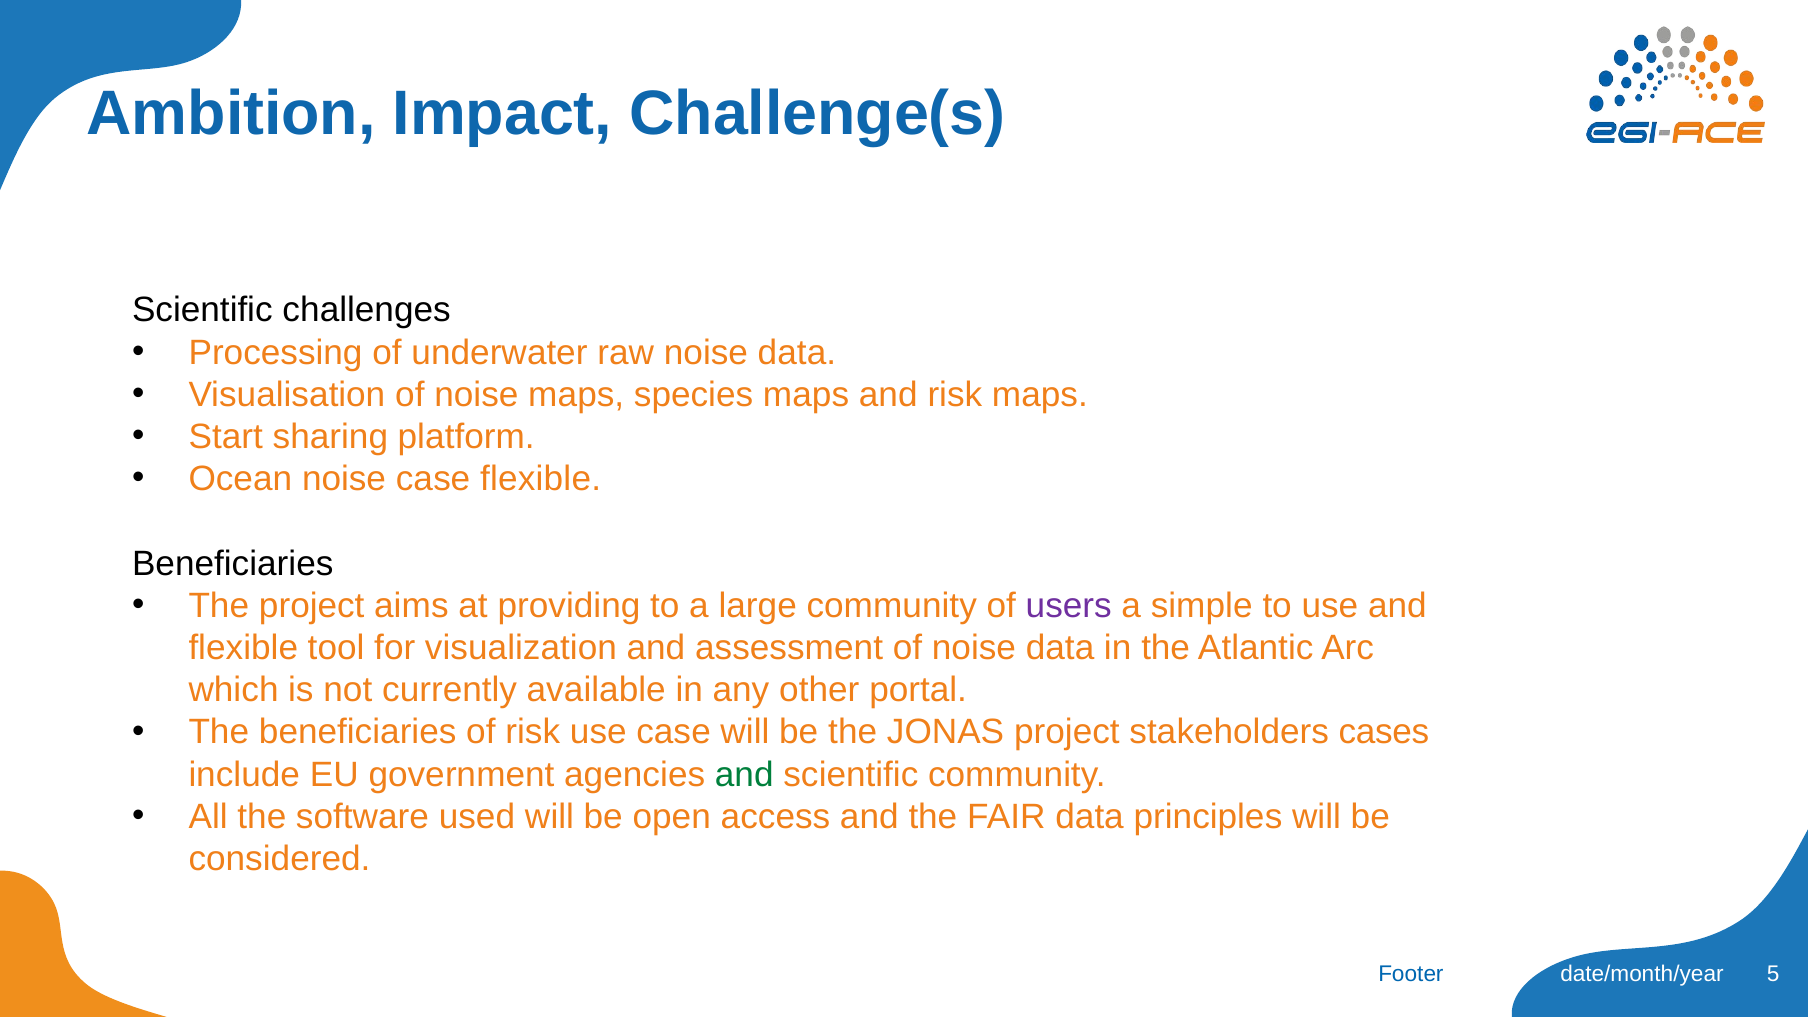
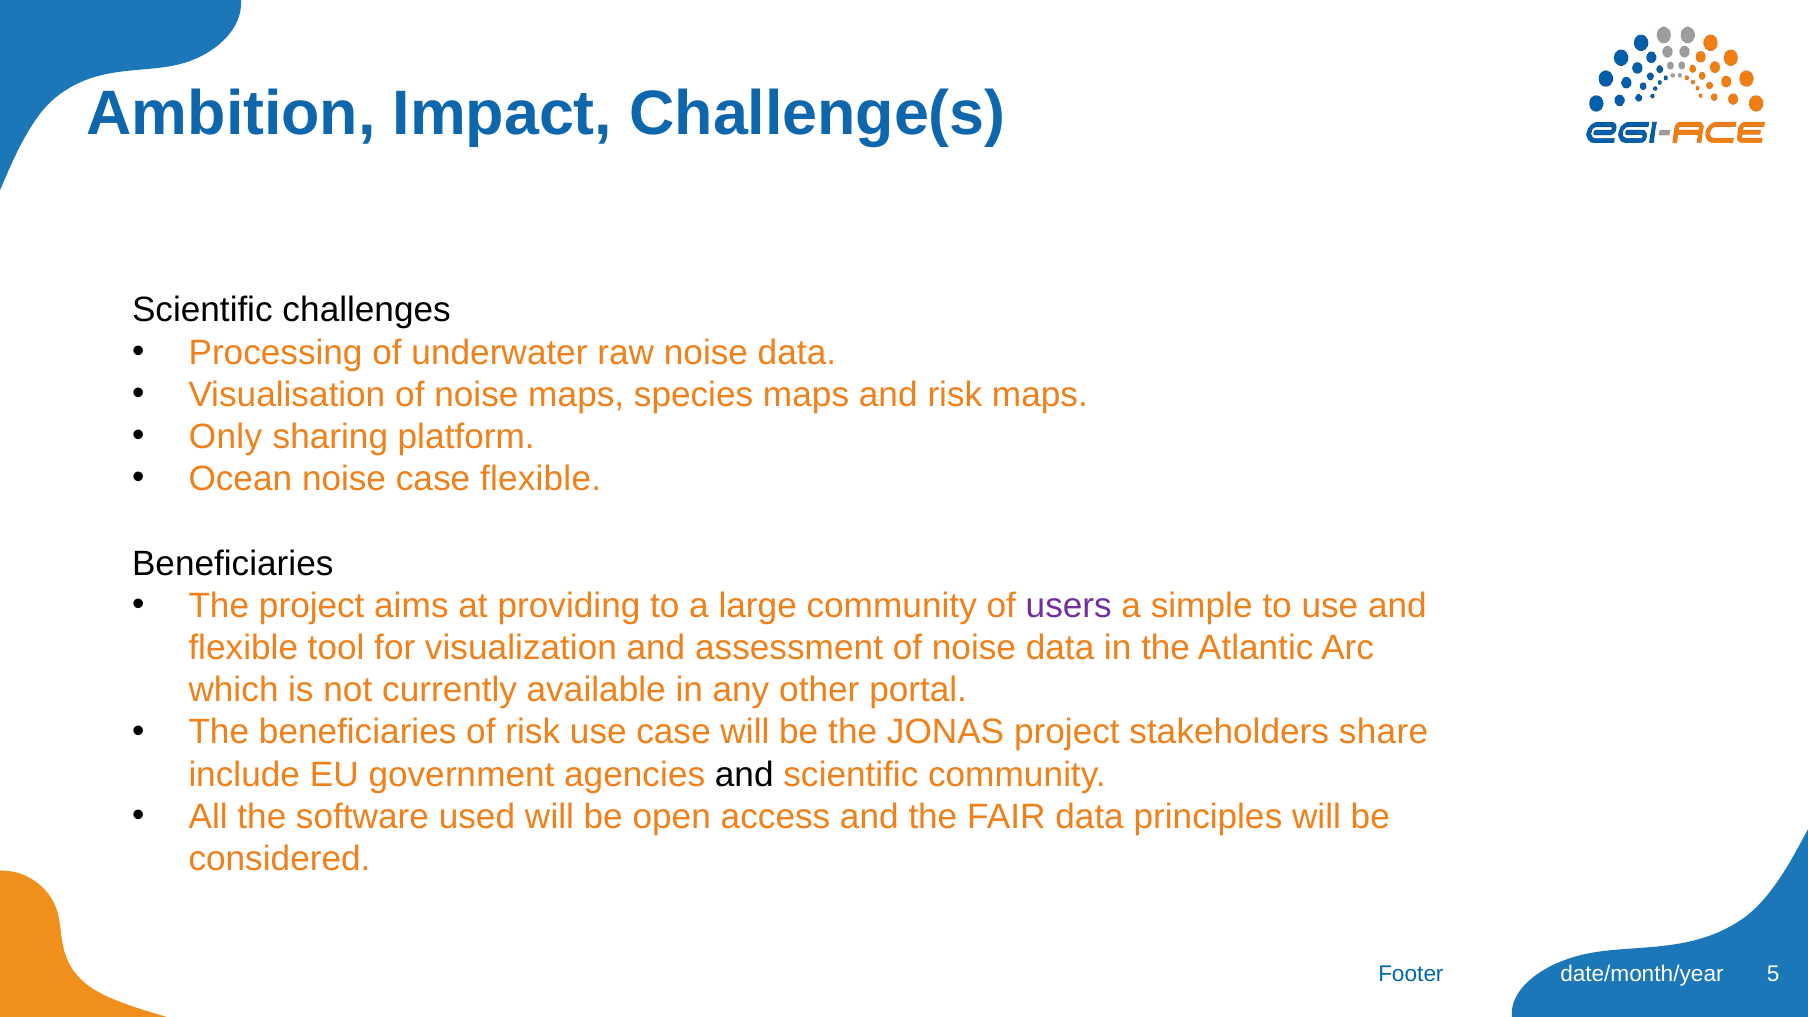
Start: Start -> Only (226, 437)
cases: cases -> share (1384, 732)
and colour: green -> black (744, 775)
